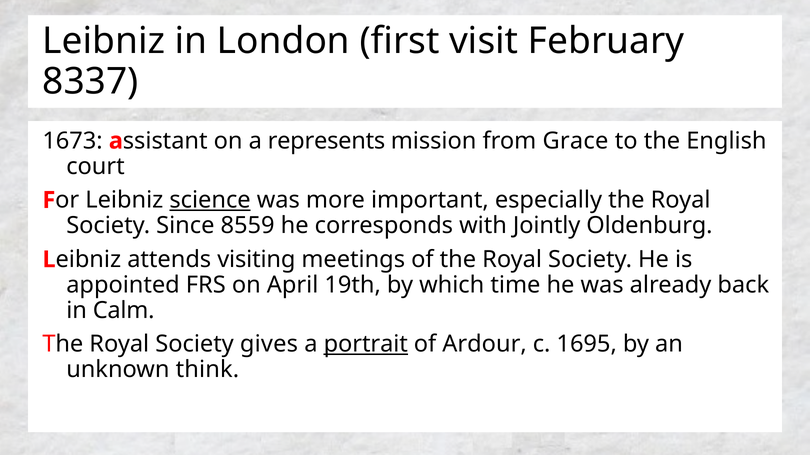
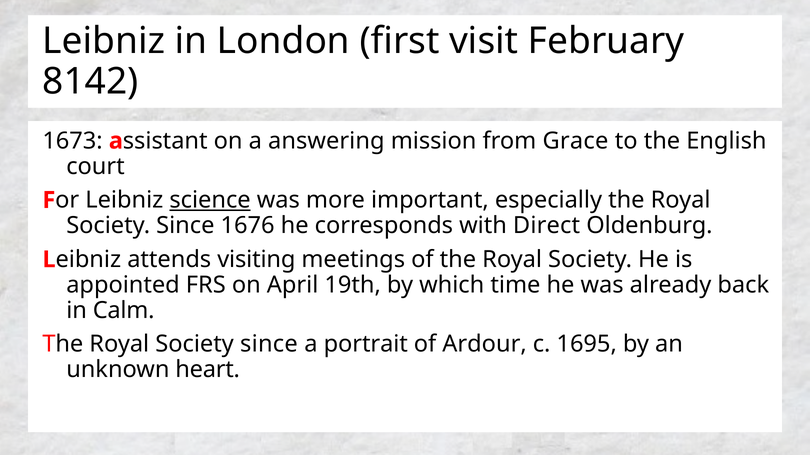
8337: 8337 -> 8142 (90, 81)
represents: represents -> answering (326, 141)
8559: 8559 -> 1676 (248, 226)
Jointly: Jointly -> Direct (547, 226)
gives: gives -> since (269, 345)
portrait underline: present -> none (366, 345)
think: think -> heart (208, 370)
